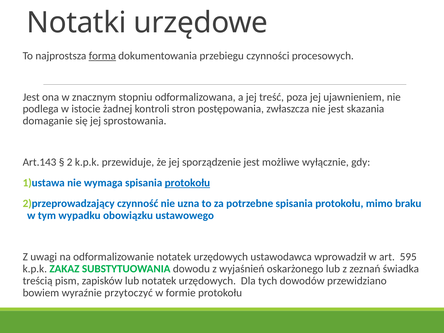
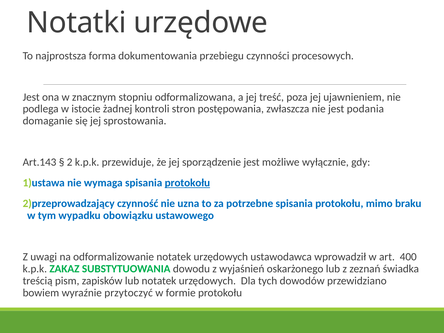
forma underline: present -> none (102, 56)
skazania: skazania -> podania (365, 109)
595: 595 -> 400 (408, 257)
